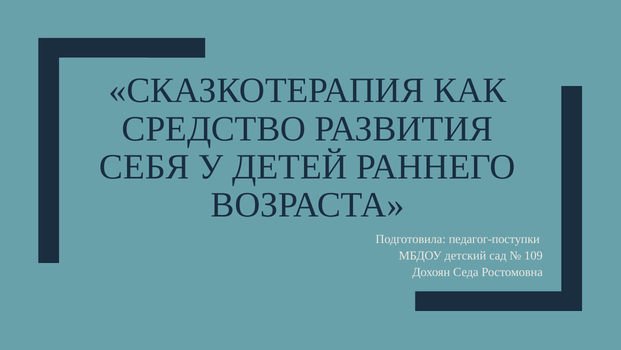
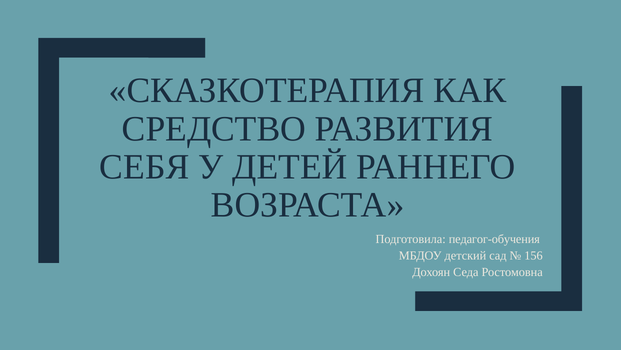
педагог-поступки: педагог-поступки -> педагог-обучения (494, 239)
109: 109 -> 156 (534, 255)
